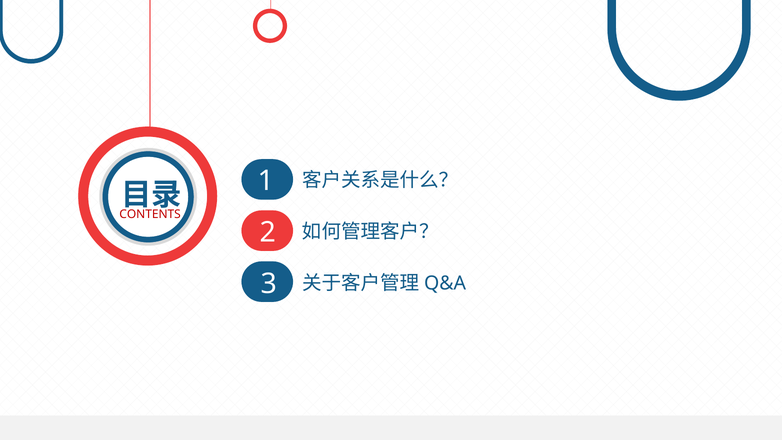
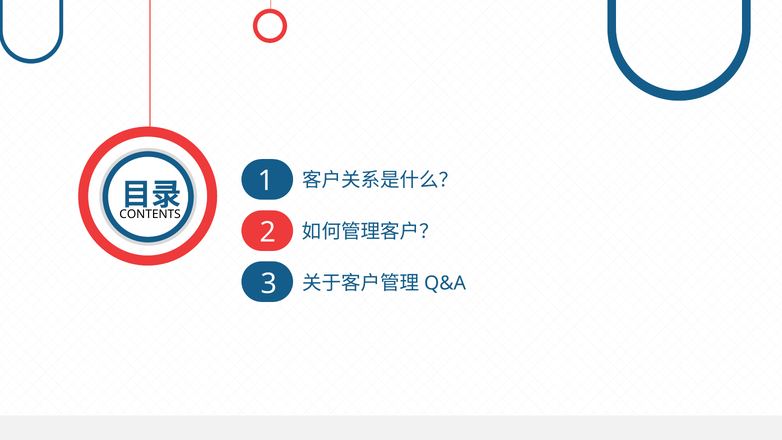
CONTENTS colour: red -> black (150, 214)
